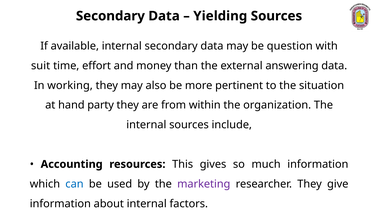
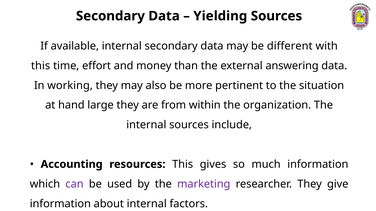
question: question -> different (290, 46)
suit: suit -> this (41, 66)
party: party -> large (101, 105)
can colour: blue -> purple (74, 184)
